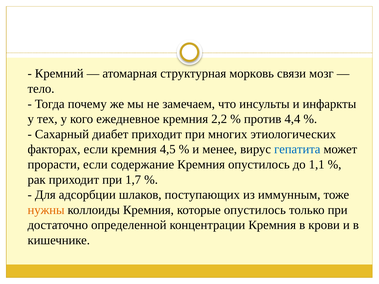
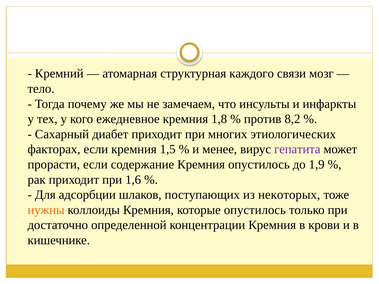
морковь: морковь -> каждого (252, 74)
2,2: 2,2 -> 1,8 (219, 119)
4,4: 4,4 -> 8,2 (292, 119)
4,5: 4,5 -> 1,5 (168, 149)
гепатита colour: blue -> purple (297, 149)
1,1: 1,1 -> 1,9 (317, 165)
1,7: 1,7 -> 1,6 (133, 180)
иммунным: иммунным -> некоторых (289, 195)
